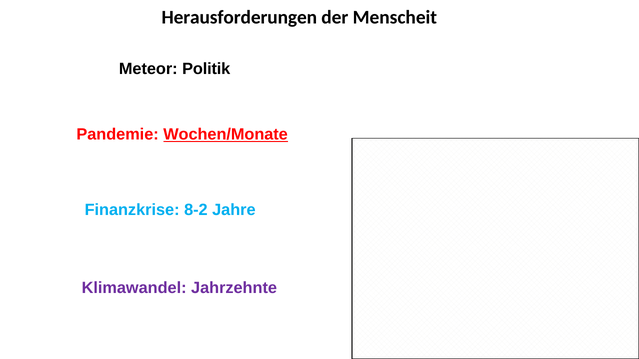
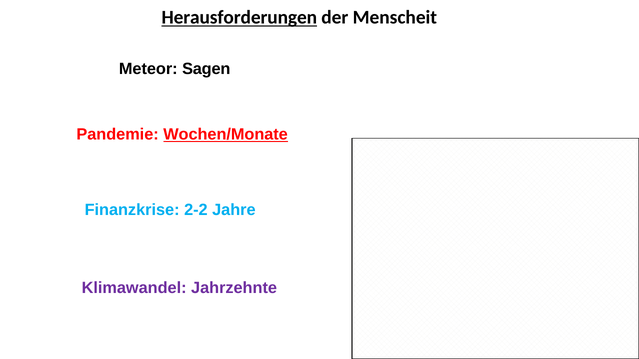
Herausforderungen underline: none -> present (239, 18)
Politik: Politik -> Sagen (206, 69)
8-2: 8-2 -> 2-2 (196, 210)
